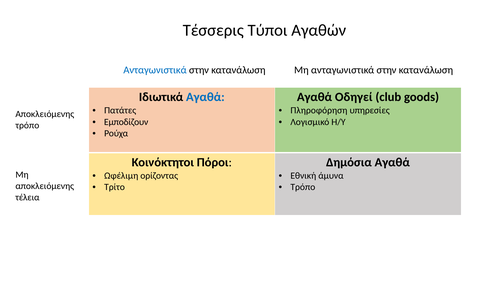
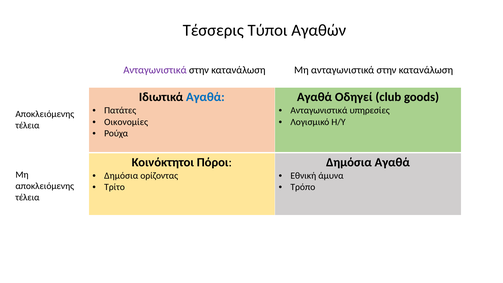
Ανταγωνιστικά colour: blue -> purple (155, 70)
Πληροφόρηση: Πληροφόρηση -> Ανταγωνιστικά (319, 110)
Εμποδίζουν: Εμποδίζουν -> Οικονομίες (126, 122)
τρόπο: τρόπο -> τέλεια (27, 125)
Ωφέλιμη: Ωφέλιμη -> Δημόσια (121, 176)
